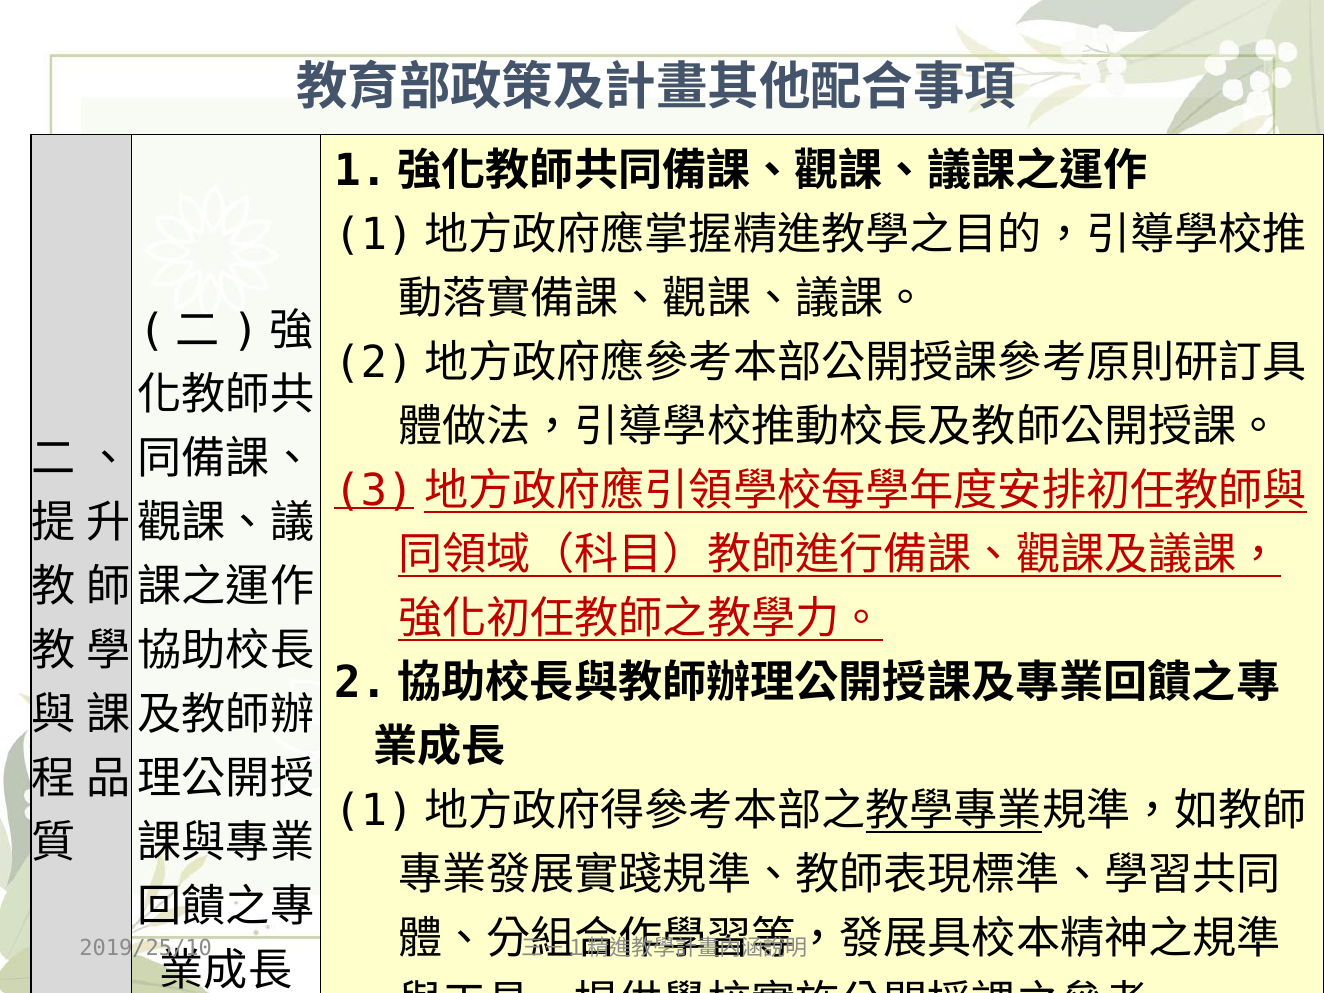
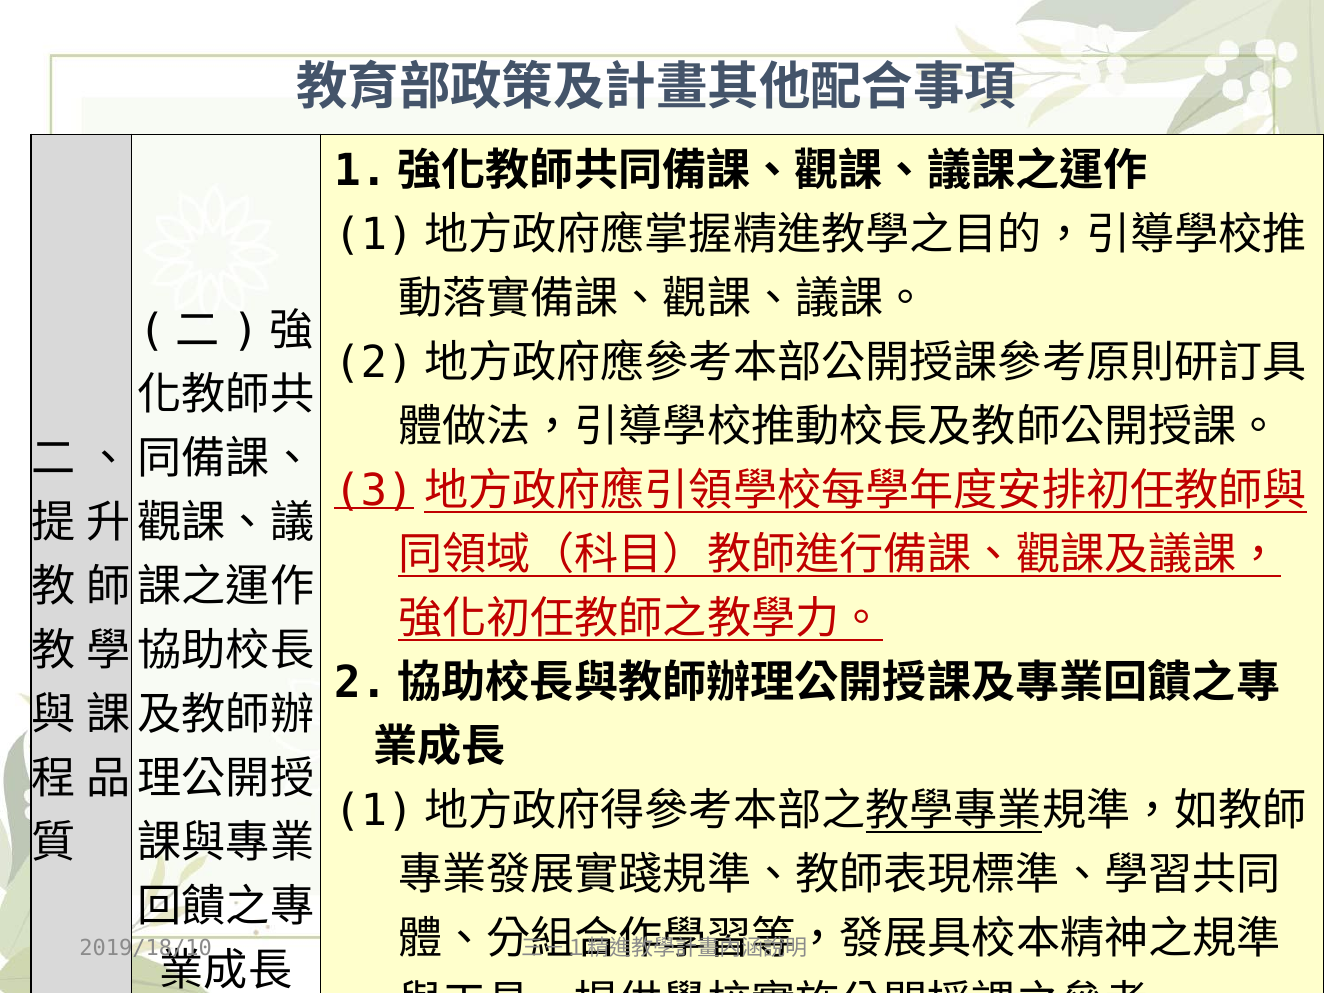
2019/25/10: 2019/25/10 -> 2019/18/10 (146, 948)
